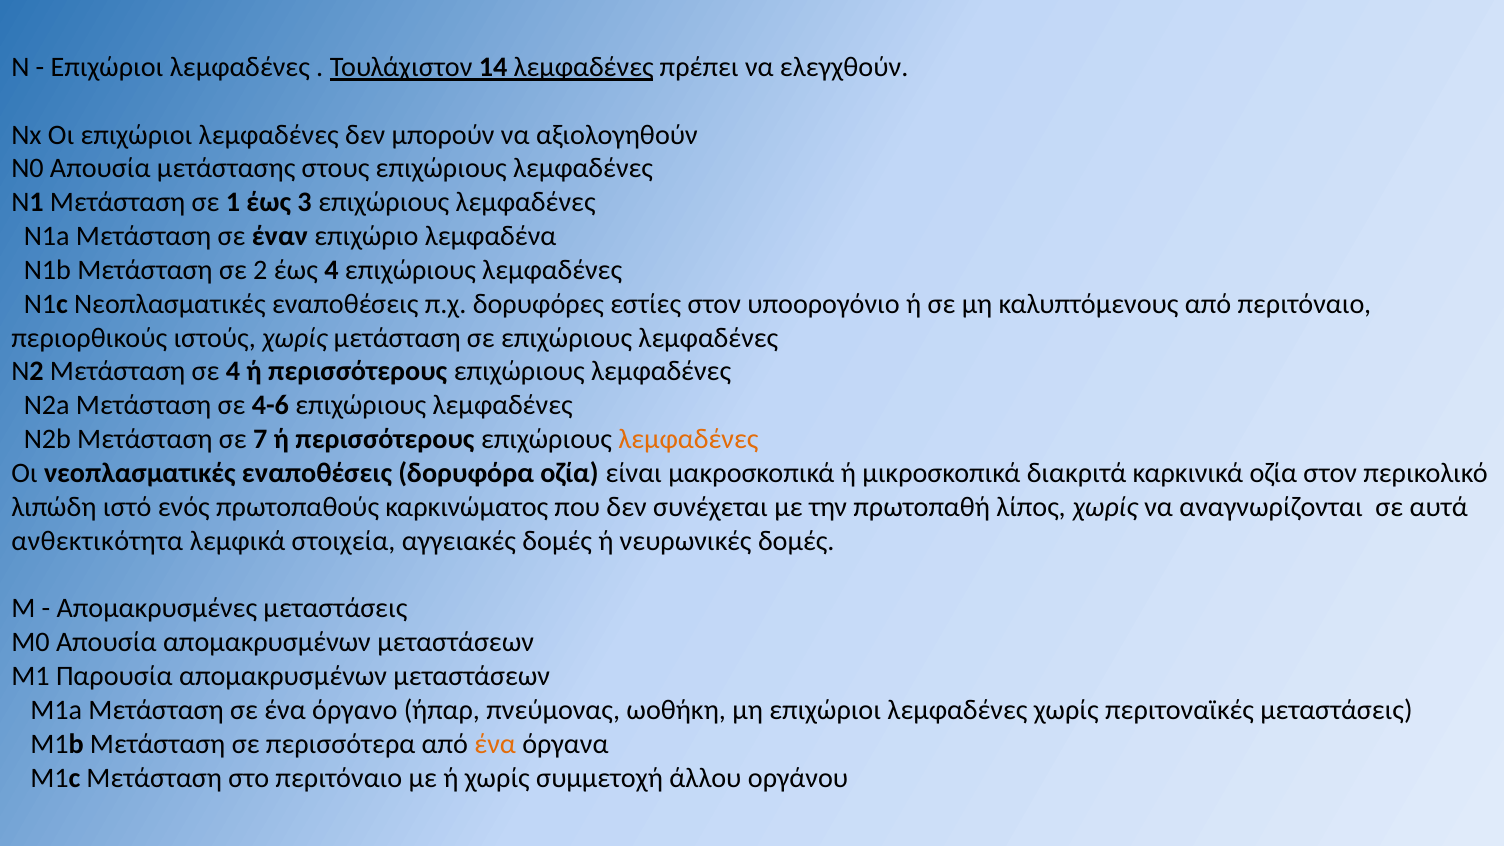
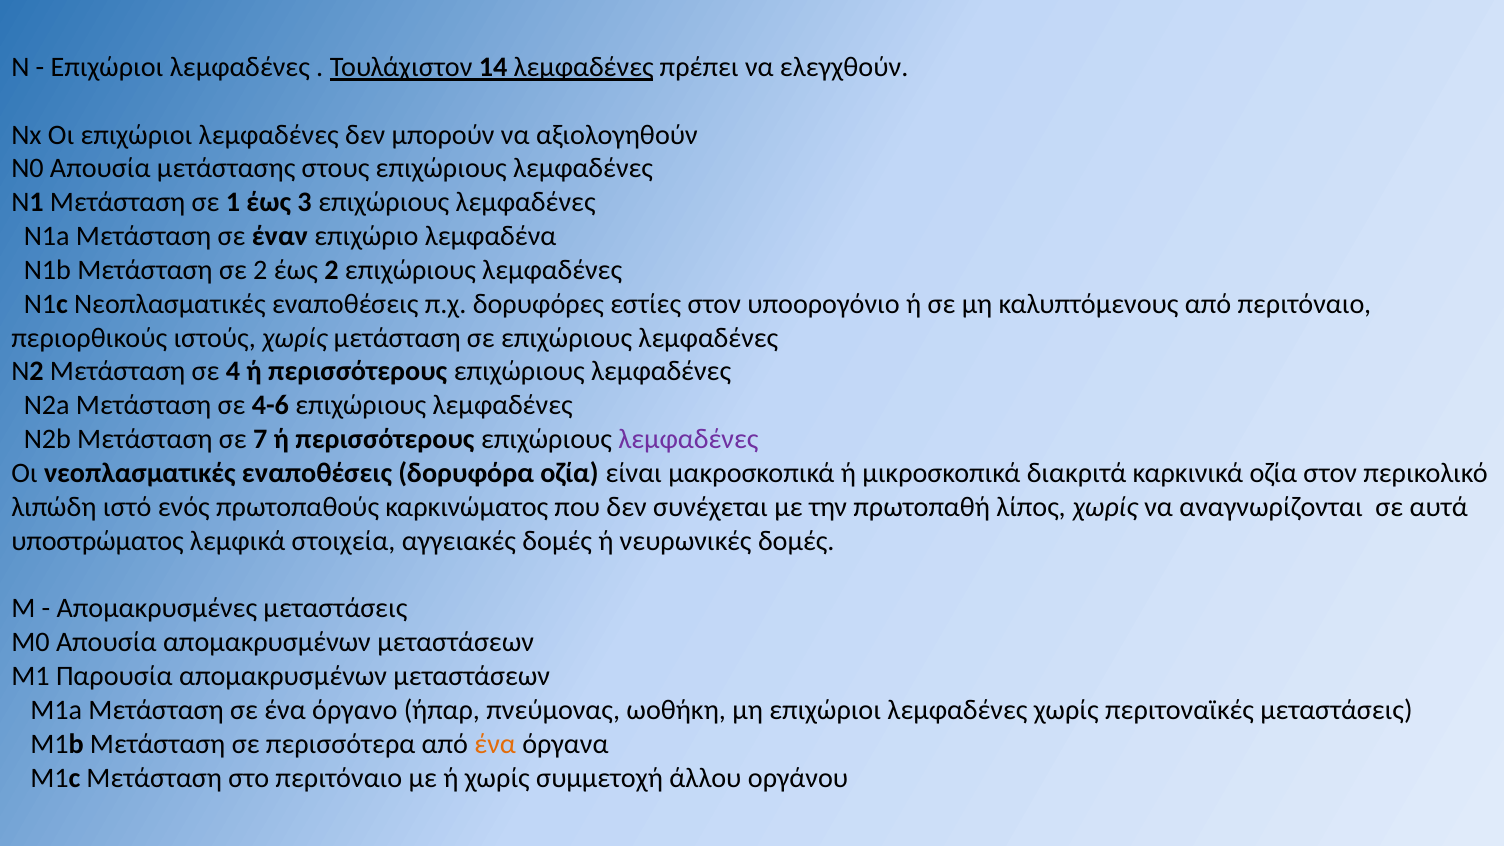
έως 4: 4 -> 2 (331, 270)
λεμφαδένες colour: orange -> purple (688, 439)
ανθεκτικότητα: ανθεκτικότητα -> υποστρώματος (98, 541)
